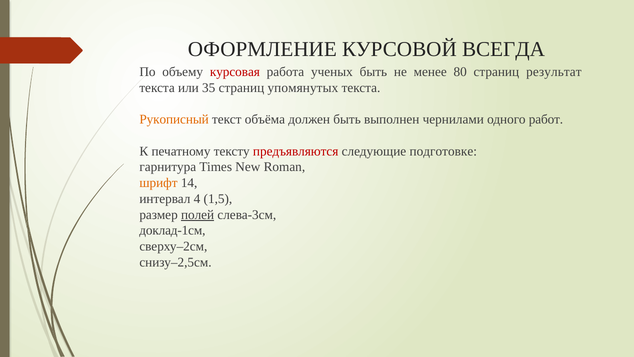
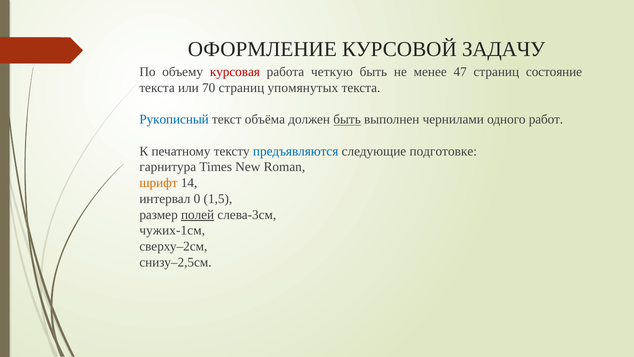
ВСЕГДА: ВСЕГДА -> ЗАДАЧУ (504, 49)
ученых: ученых -> четкую (332, 72)
80: 80 -> 47 (460, 72)
результат: результат -> состояние (554, 72)
35: 35 -> 70 (209, 88)
Рукописный colour: orange -> blue (174, 119)
быть underline: none -> present (347, 119)
предъявляются colour: red -> blue (296, 151)
4: 4 -> 0 (197, 199)
доклад-1см: доклад-1см -> чужих-1см (172, 230)
